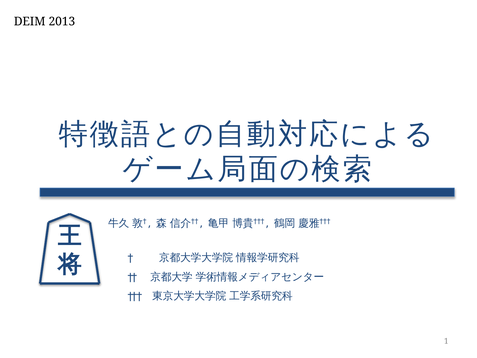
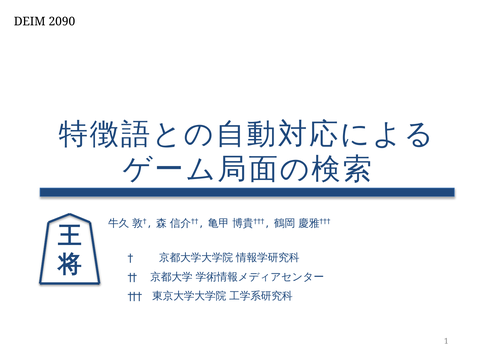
2013: 2013 -> 2090 (62, 22)
